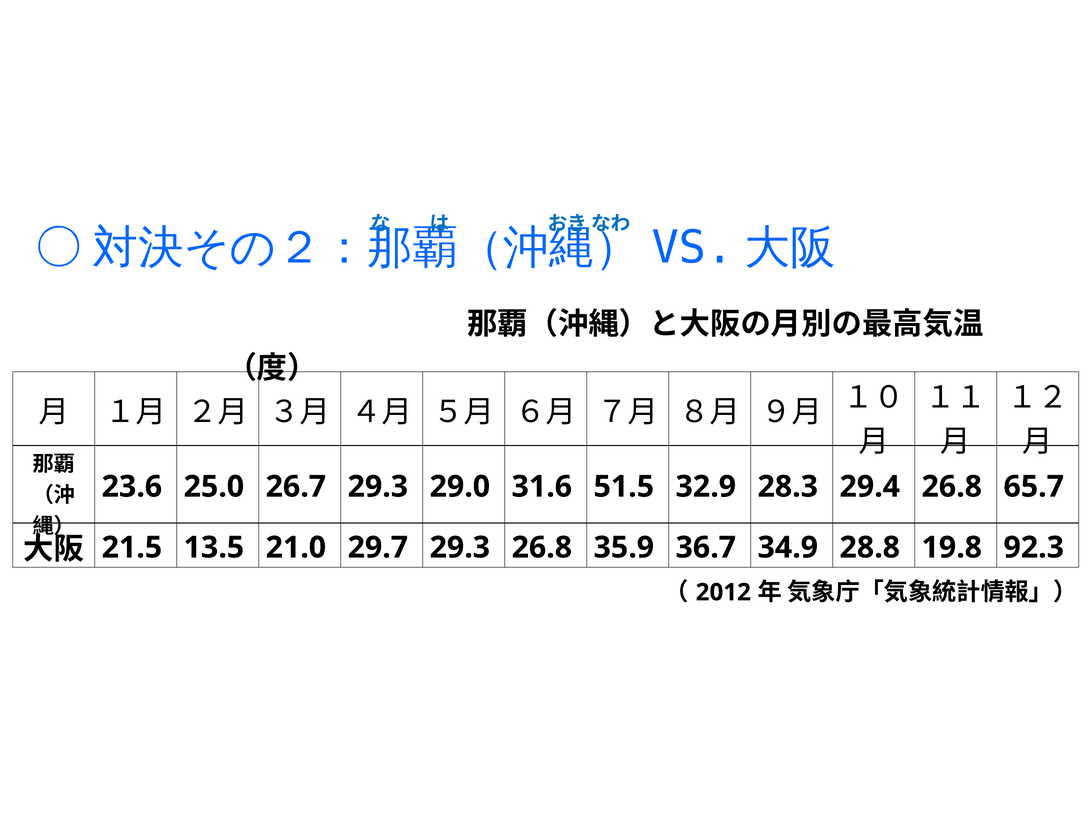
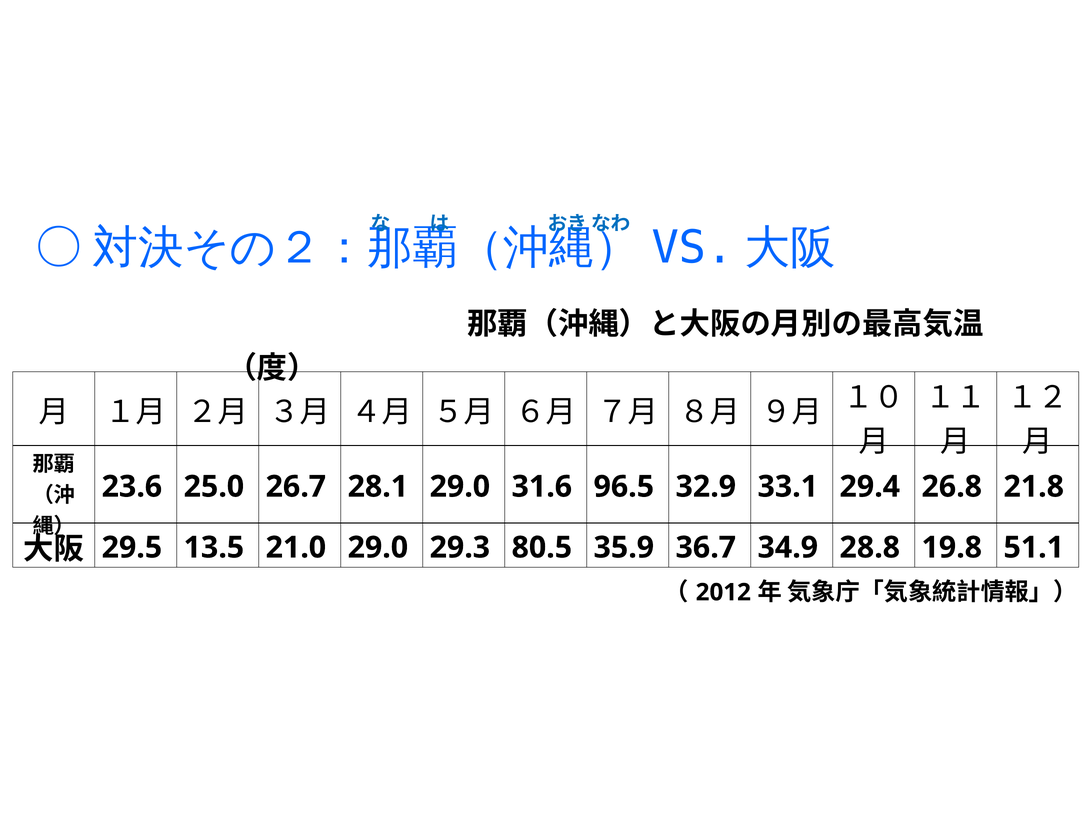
26.7 29.3: 29.3 -> 28.1 (378, 487)
51.5: 51.5 -> 96.5 (624, 487)
28.3: 28.3 -> 33.1 (788, 487)
65.7: 65.7 -> 21.8 (1034, 487)
21.5: 21.5 -> 29.5 (132, 548)
21.0 29.7: 29.7 -> 29.0 (378, 548)
29.3 26.8: 26.8 -> 80.5 (542, 548)
92.3: 92.3 -> 51.1 (1034, 548)
